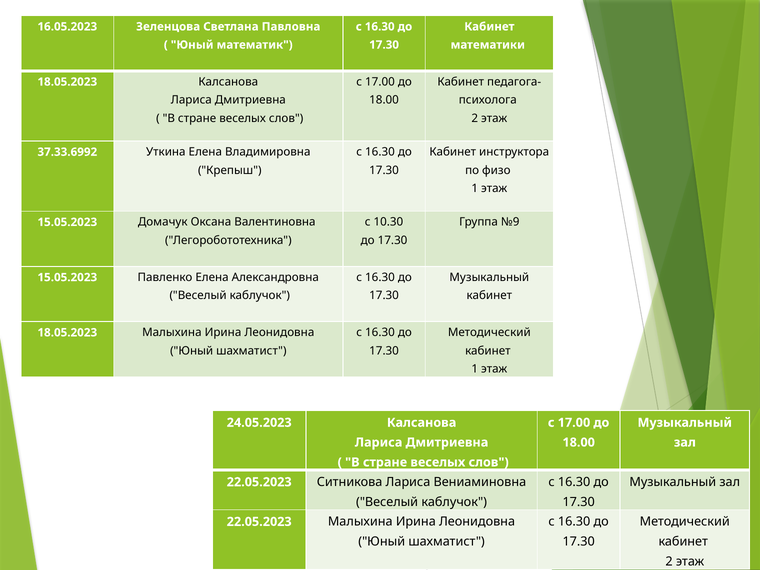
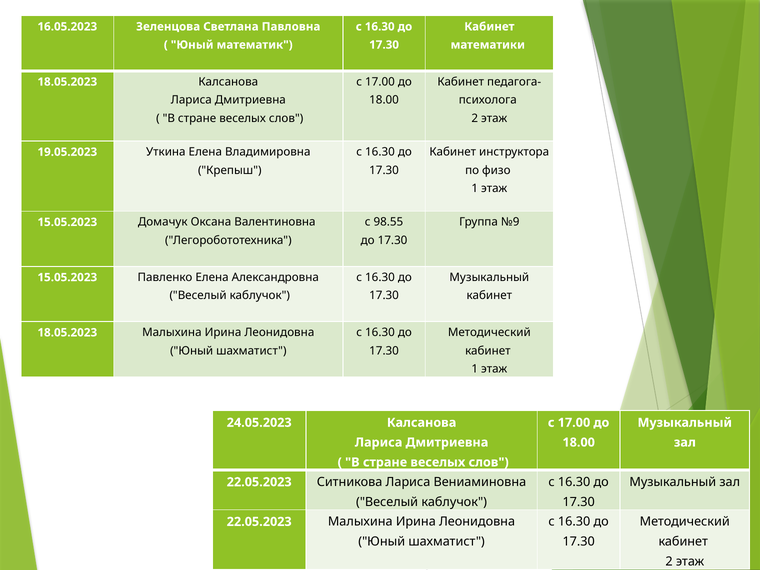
37.33.6992: 37.33.6992 -> 19.05.2023 (67, 152)
10.30: 10.30 -> 98.55 (388, 222)
